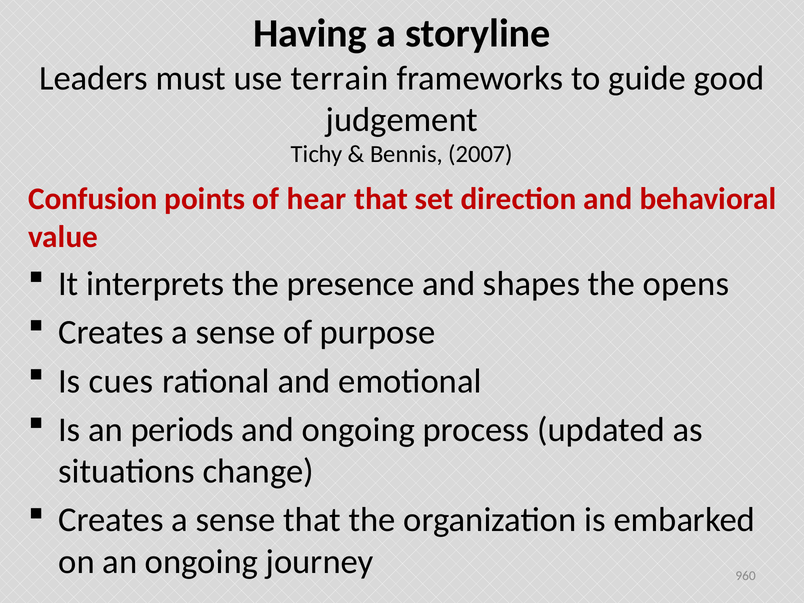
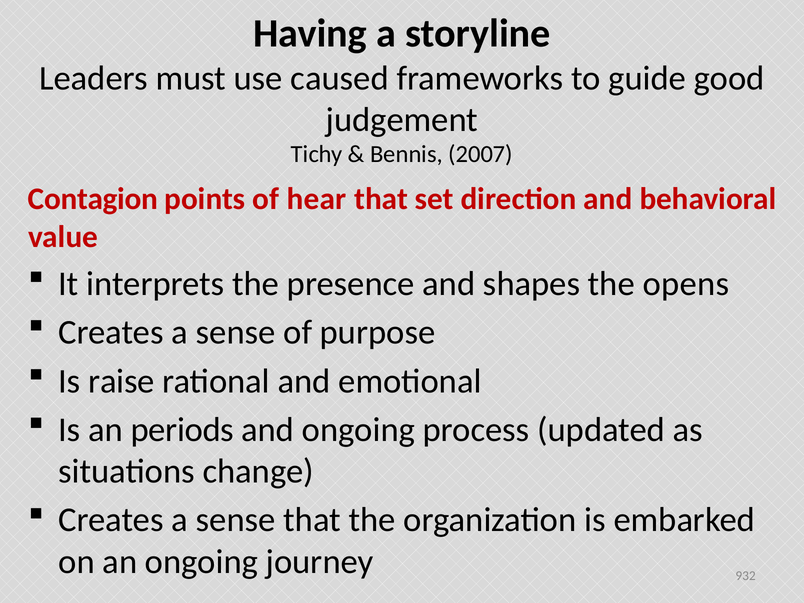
terrain: terrain -> caused (340, 78)
Confusion: Confusion -> Contagion (93, 199)
cues: cues -> raise (121, 381)
960: 960 -> 932 (746, 576)
